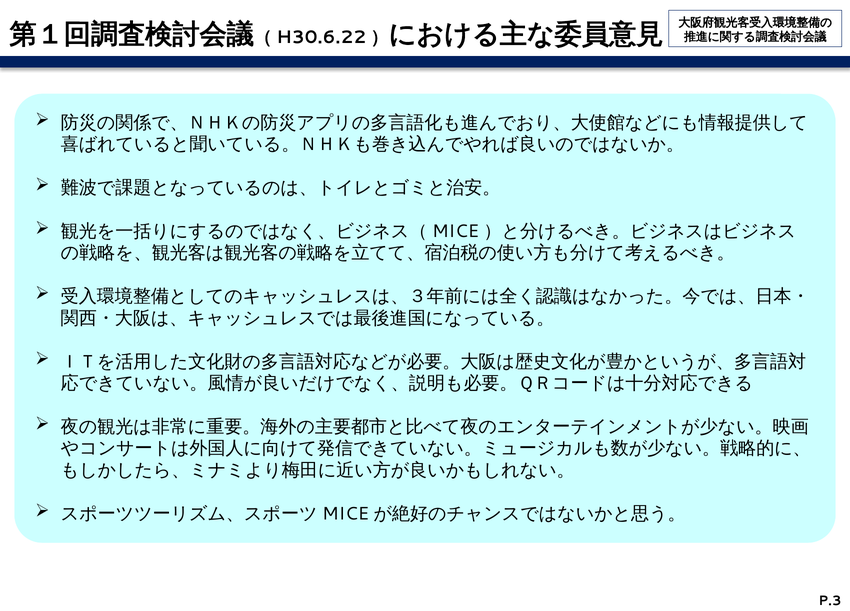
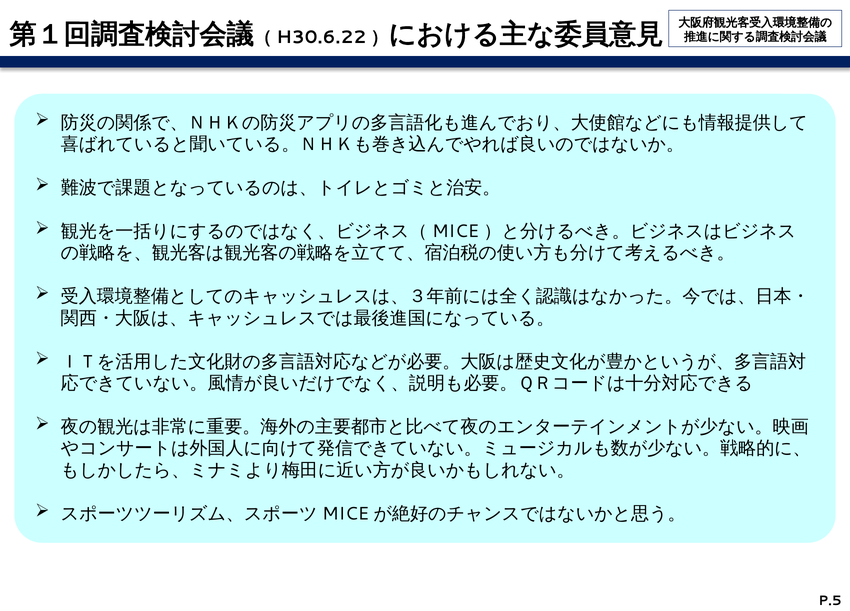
P.3: P.3 -> P.5 (830, 601)
